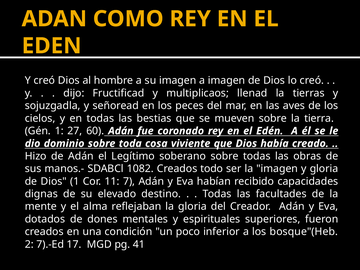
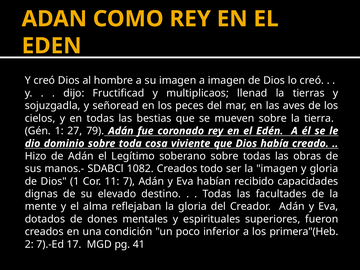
60: 60 -> 79 (95, 131)
bosque"(Heb: bosque"(Heb -> primera"(Heb (304, 232)
